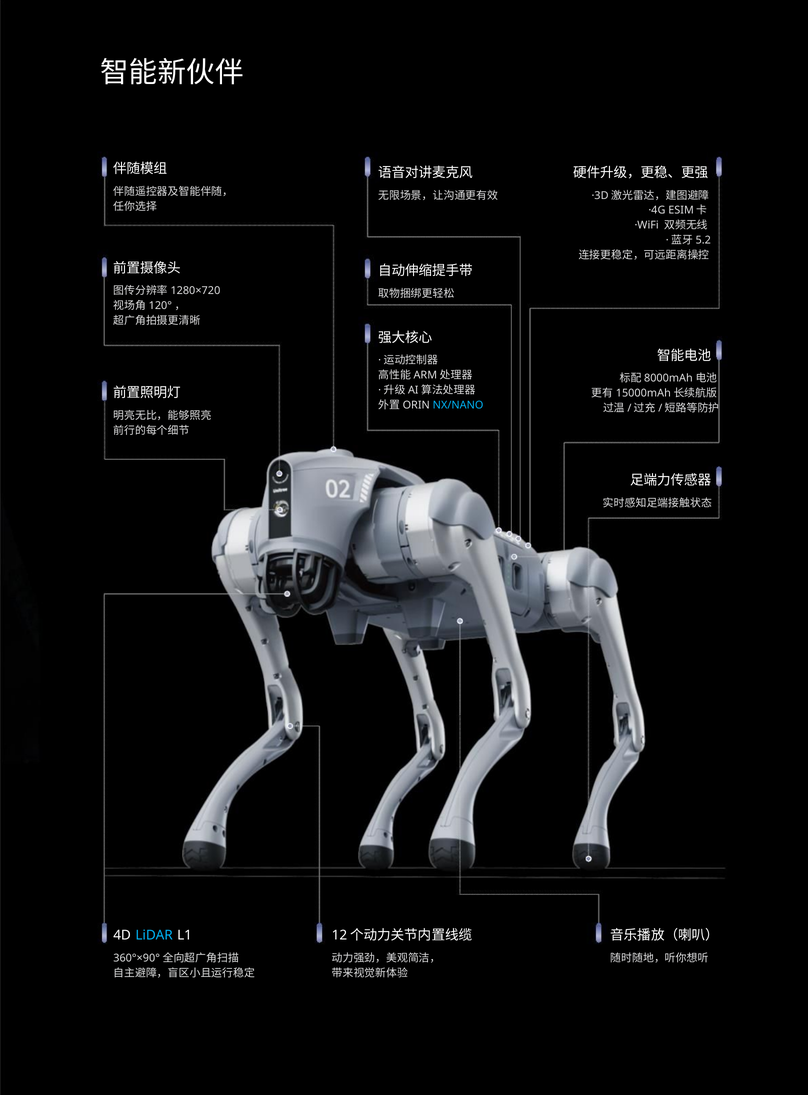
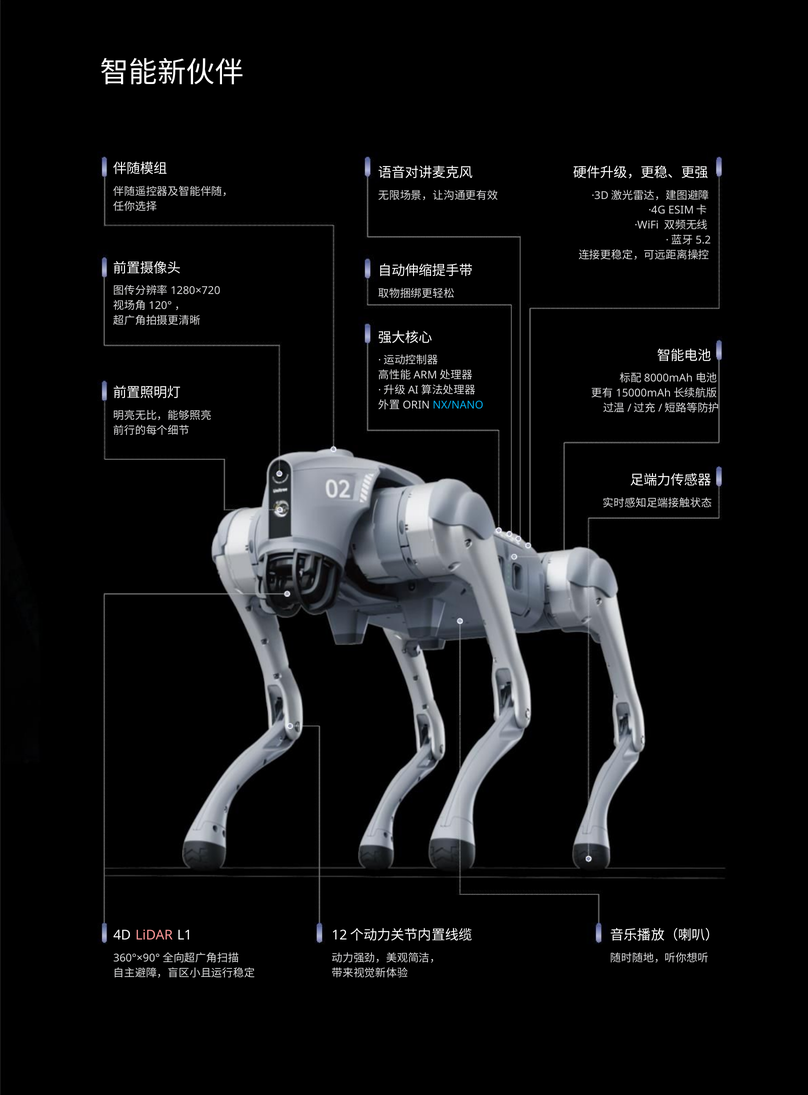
LiDAR colour: light blue -> pink (154, 936)
